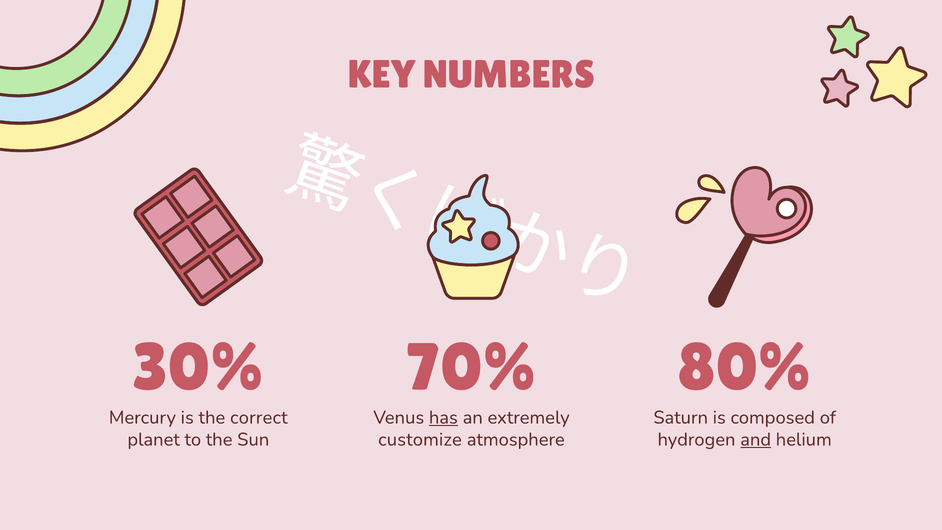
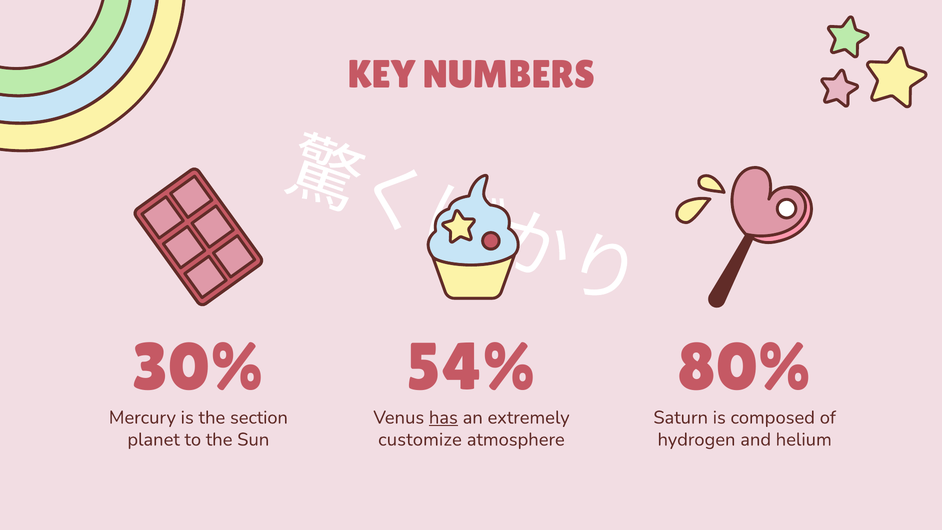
70%: 70% -> 54% (471, 368)
correct: correct -> section (259, 417)
and underline: present -> none (756, 439)
